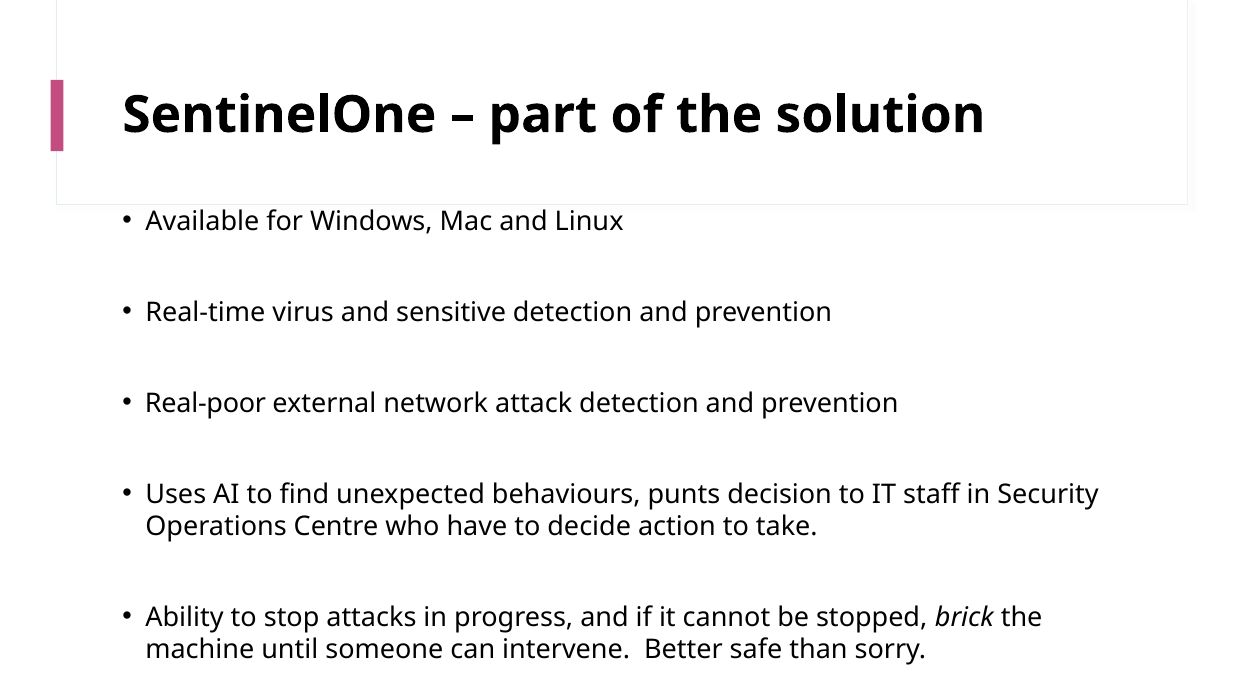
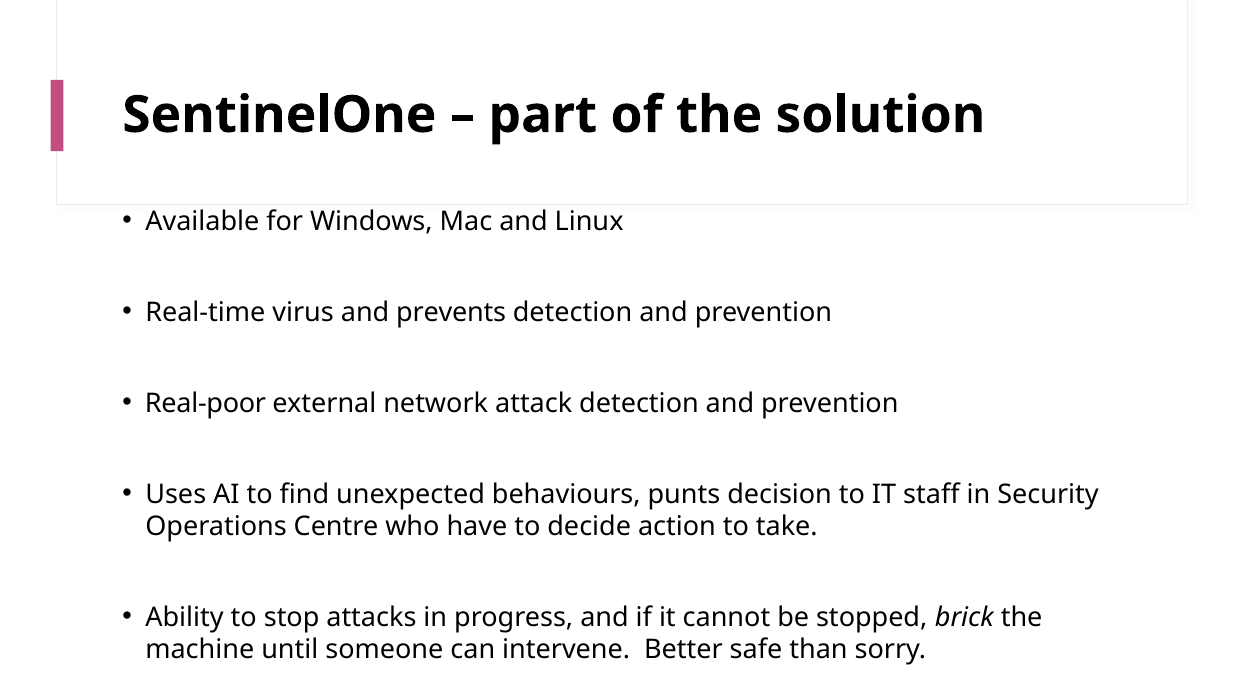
sensitive: sensitive -> prevents (451, 312)
